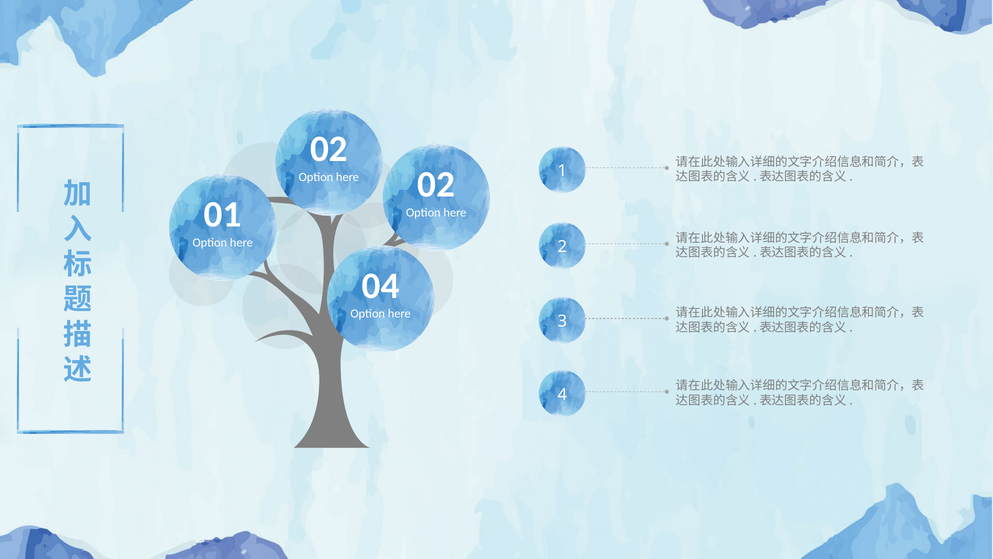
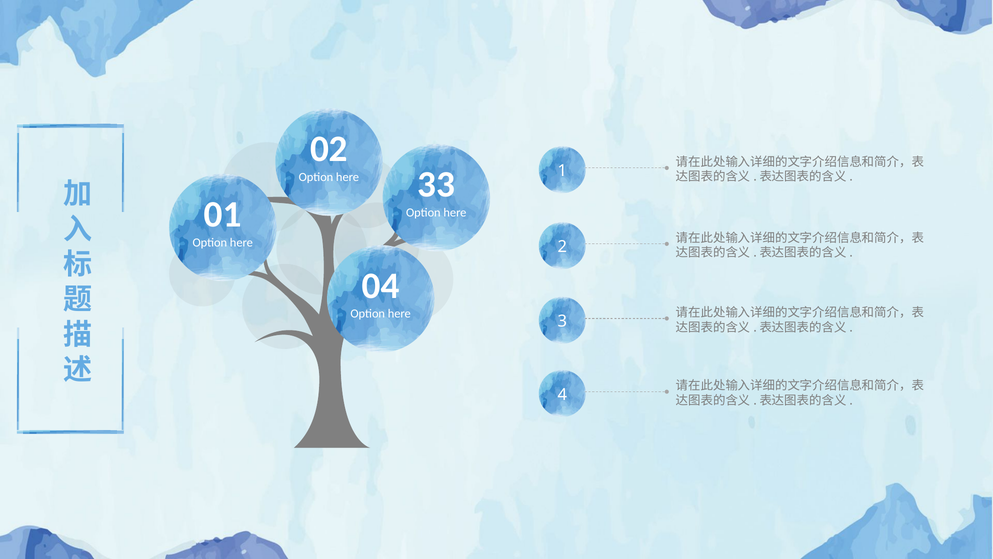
02: 02 -> 33 (436, 185)
